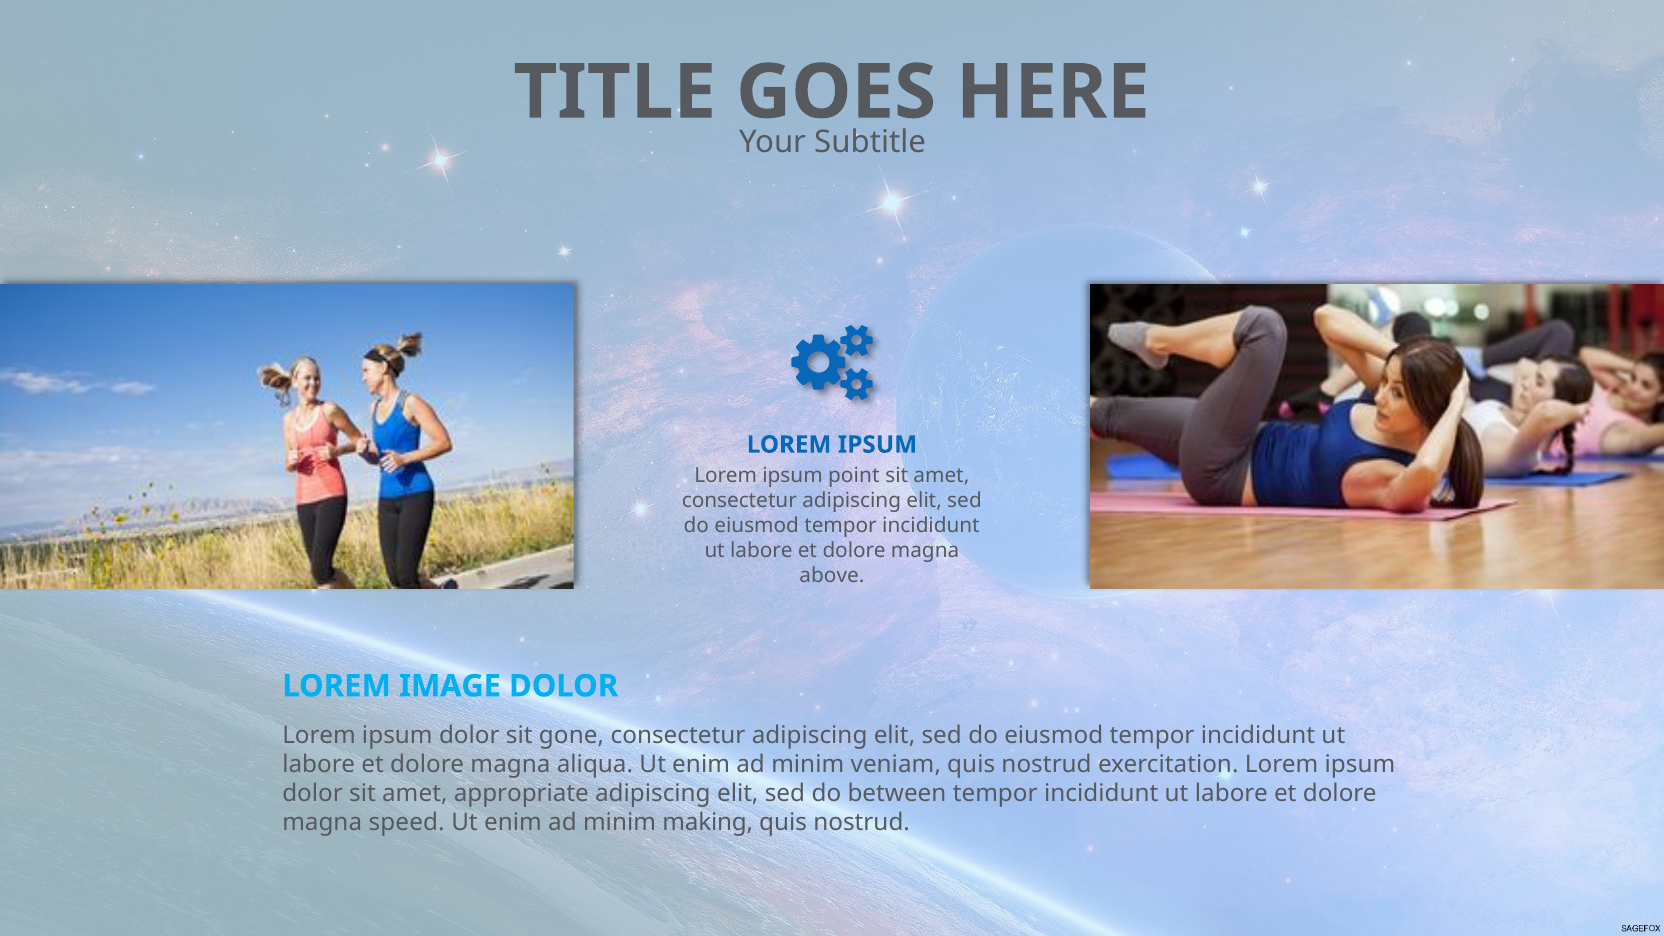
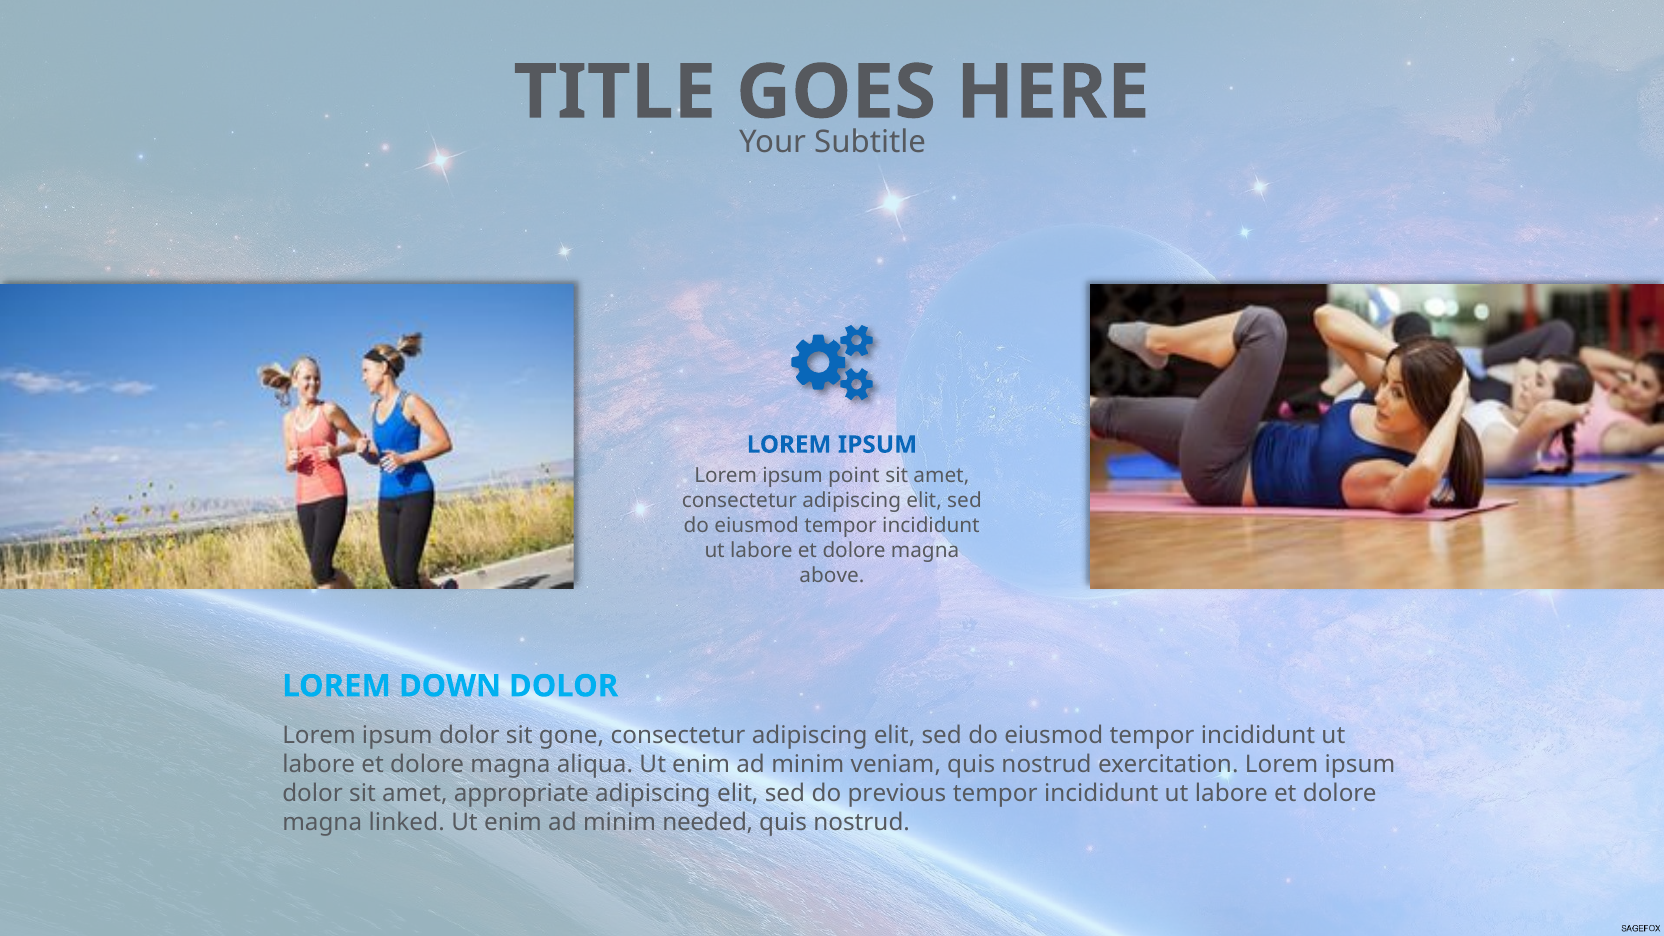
IMAGE: IMAGE -> DOWN (450, 686)
between: between -> previous (897, 794)
speed: speed -> linked (407, 823)
making: making -> needed (708, 823)
